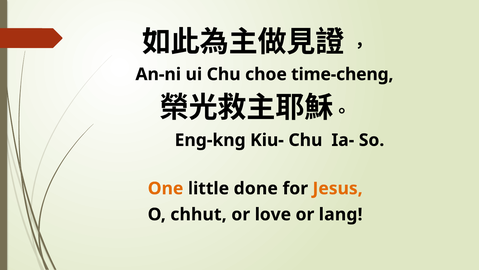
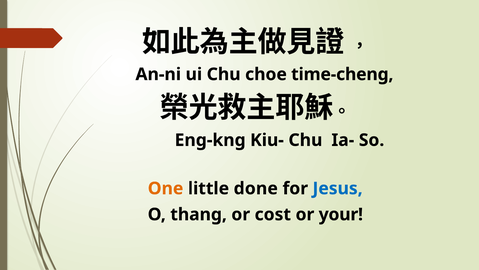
Jesus colour: orange -> blue (338, 188)
chhut: chhut -> thang (199, 214)
love: love -> cost (273, 214)
lang: lang -> your (341, 214)
